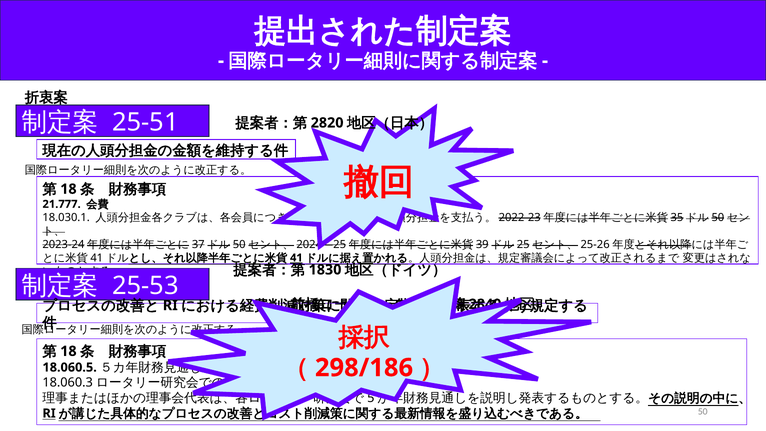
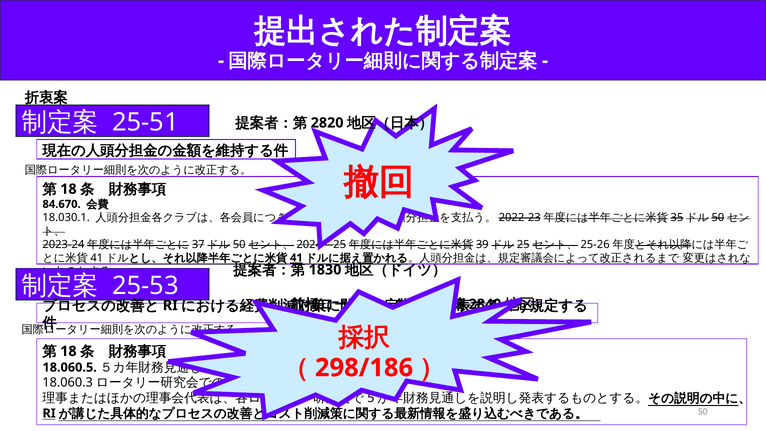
21.777: 21.777 -> 84.670 (62, 204)
